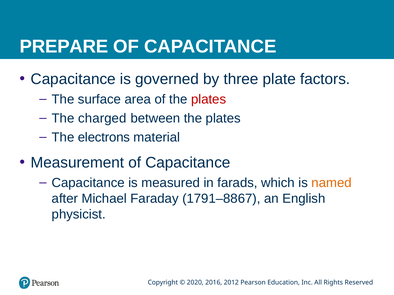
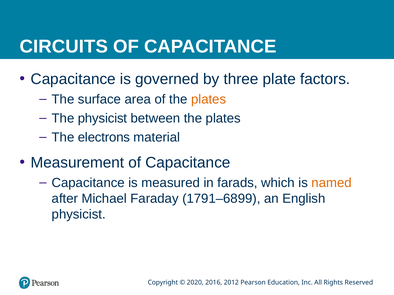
PREPARE: PREPARE -> CIRCUITS (64, 47)
plates colour: red -> orange (209, 99)
The charged: charged -> physicist (102, 118)
1791–8867: 1791–8867 -> 1791–6899 (221, 199)
